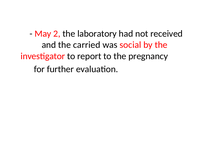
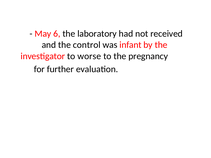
2: 2 -> 6 (57, 34)
carried: carried -> control (87, 45)
social: social -> infant (130, 45)
report: report -> worse (89, 56)
